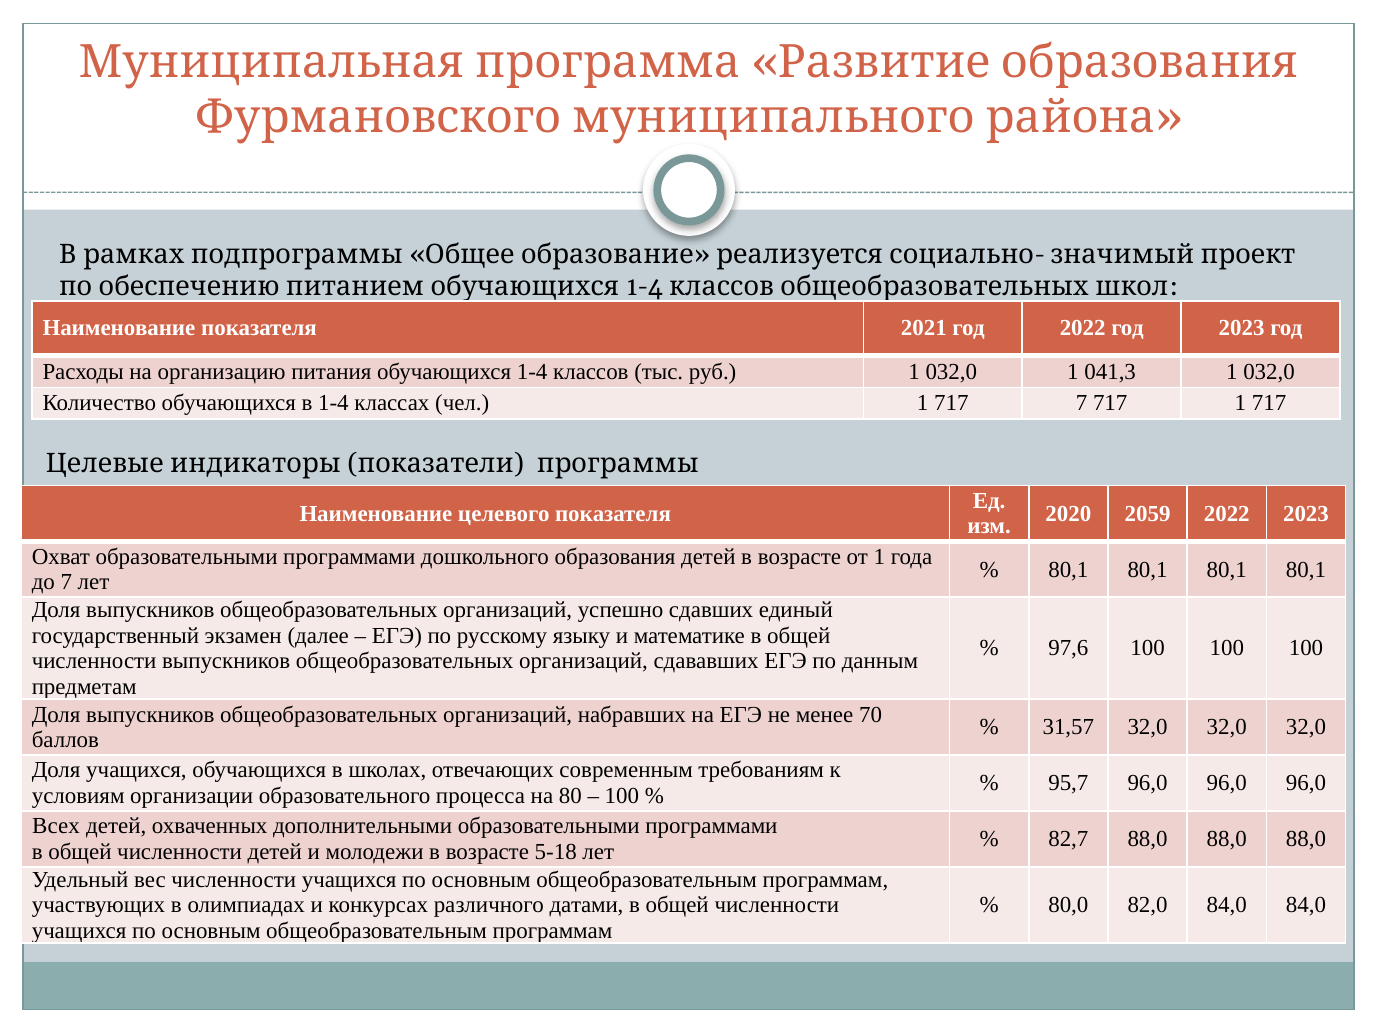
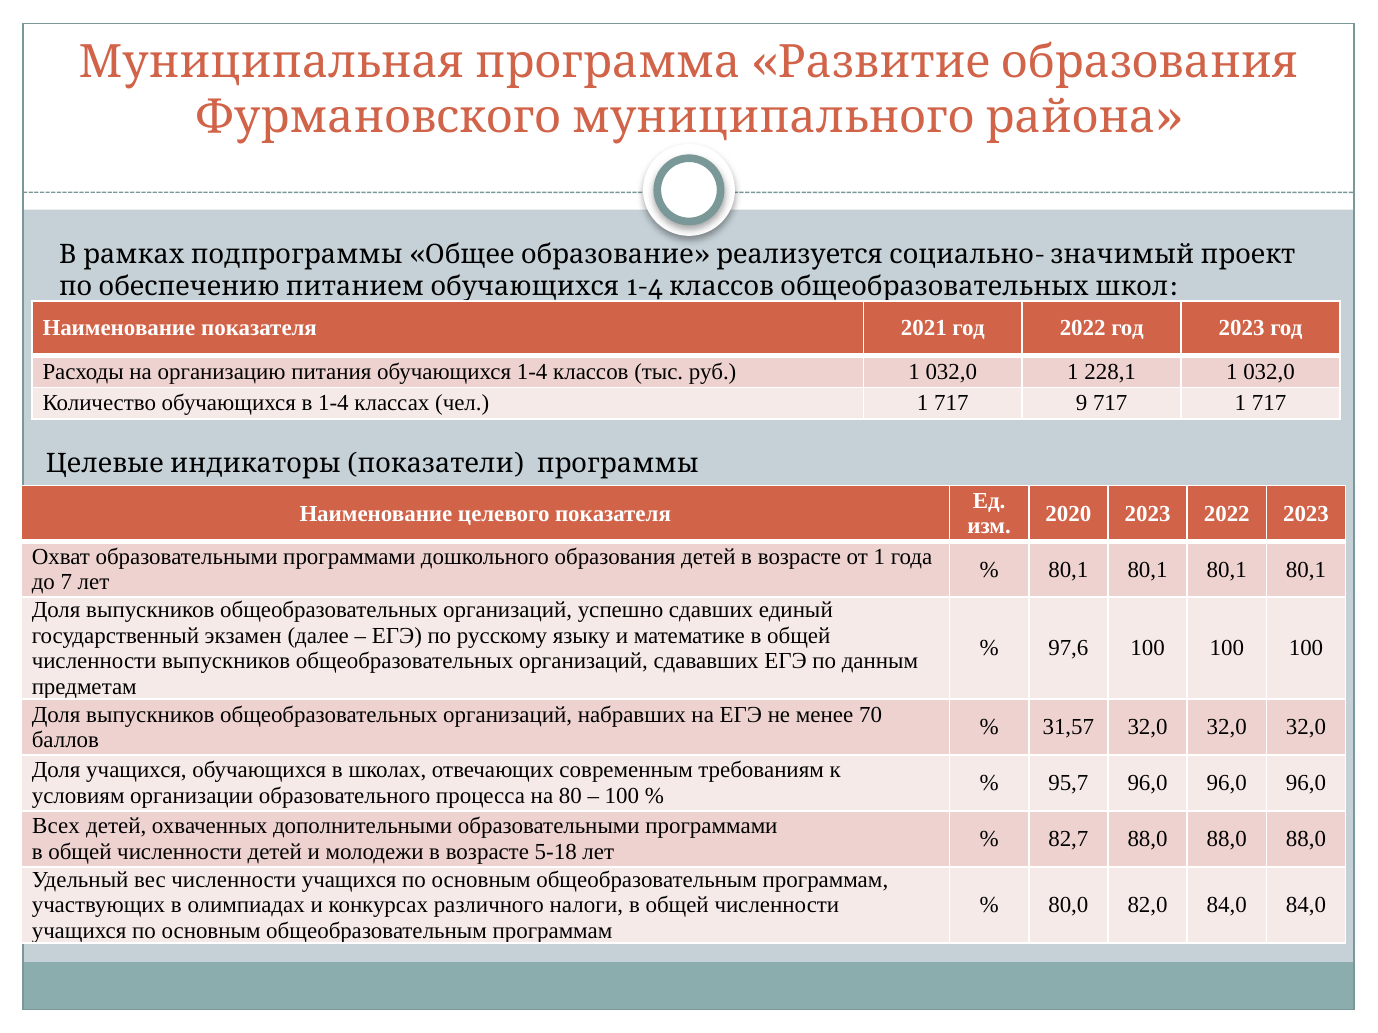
041,3: 041,3 -> 228,1 (1110, 372)
717 7: 7 -> 9 (1082, 403)
2020 2059: 2059 -> 2023 (1148, 514)
датами: датами -> налоги (586, 906)
